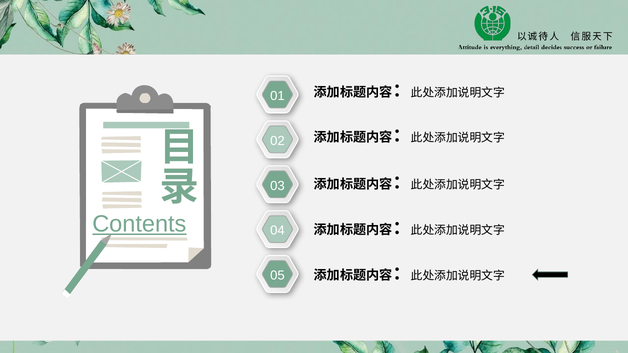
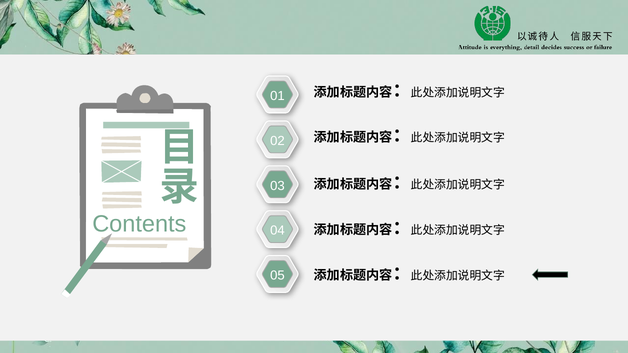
Contents underline: present -> none (139, 224)
